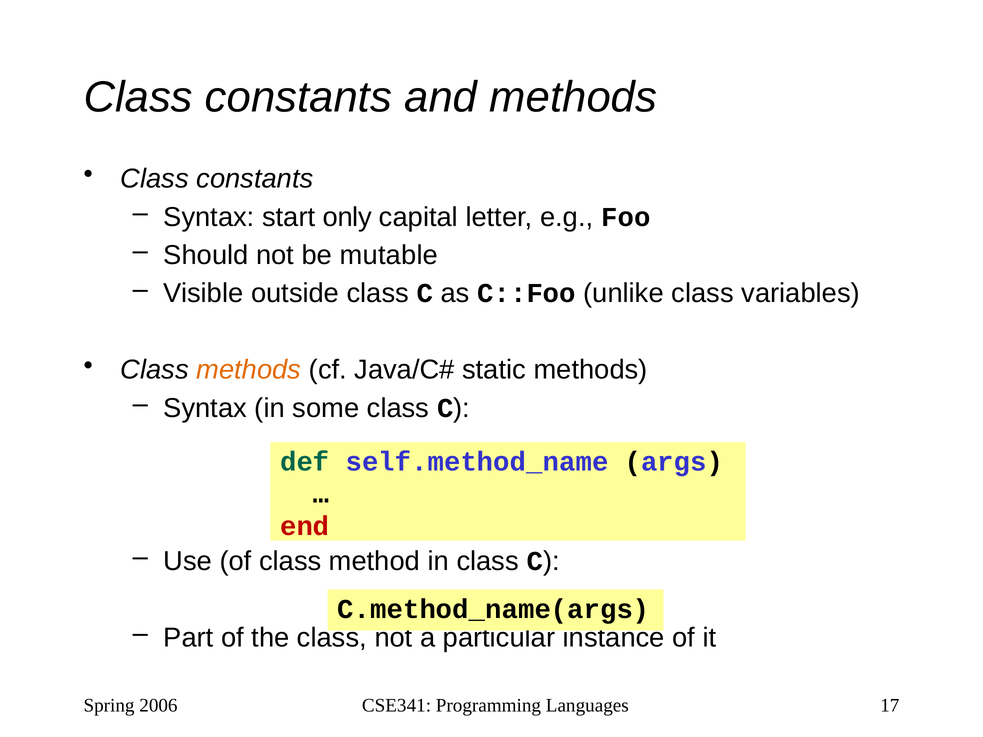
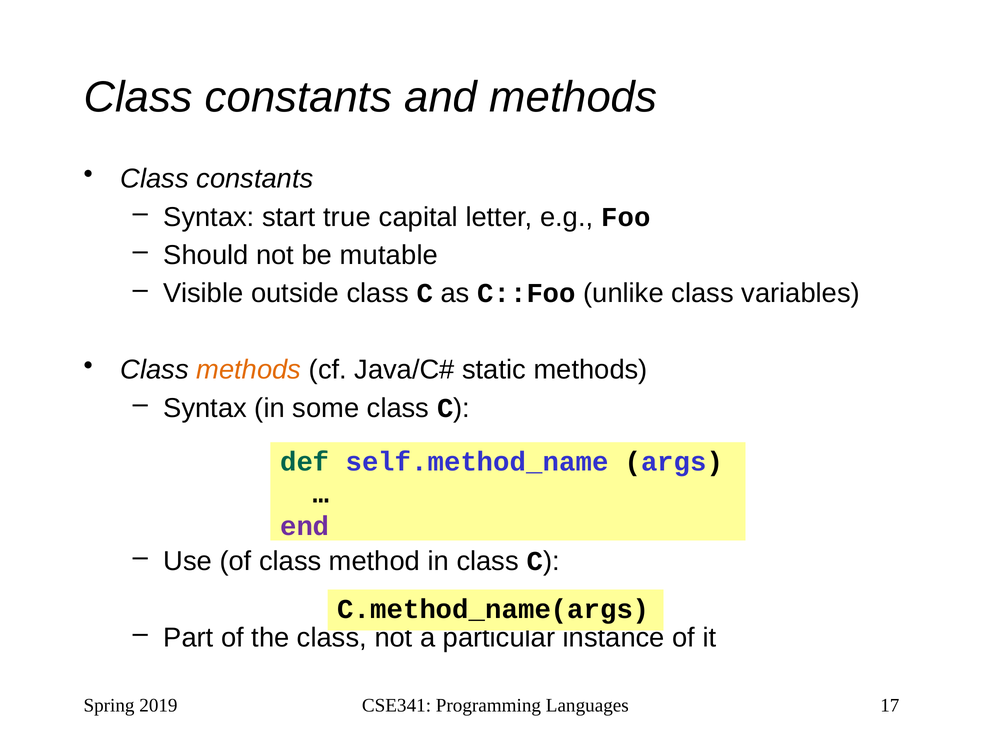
only: only -> true (347, 217)
end colour: red -> purple (305, 526)
2006: 2006 -> 2019 (158, 706)
